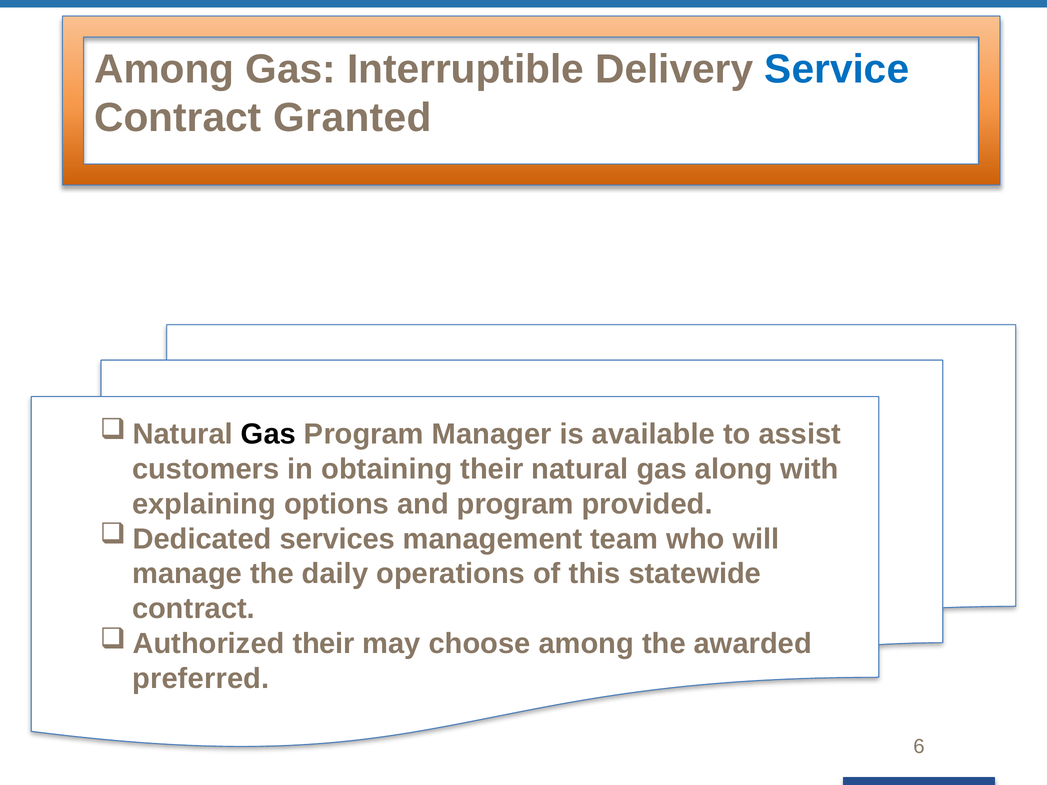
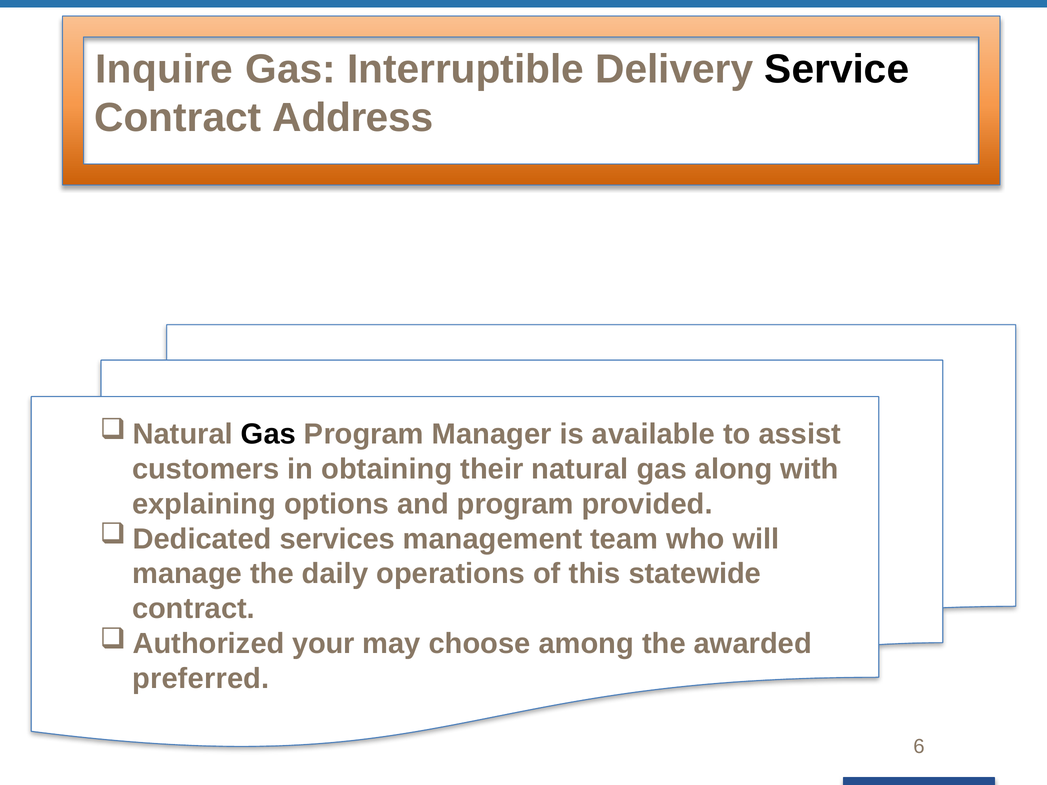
Among: Among -> Inquire (164, 69)
Service colour: blue -> black (837, 69)
Granted: Granted -> Address (353, 118)
their: their -> your (324, 644)
